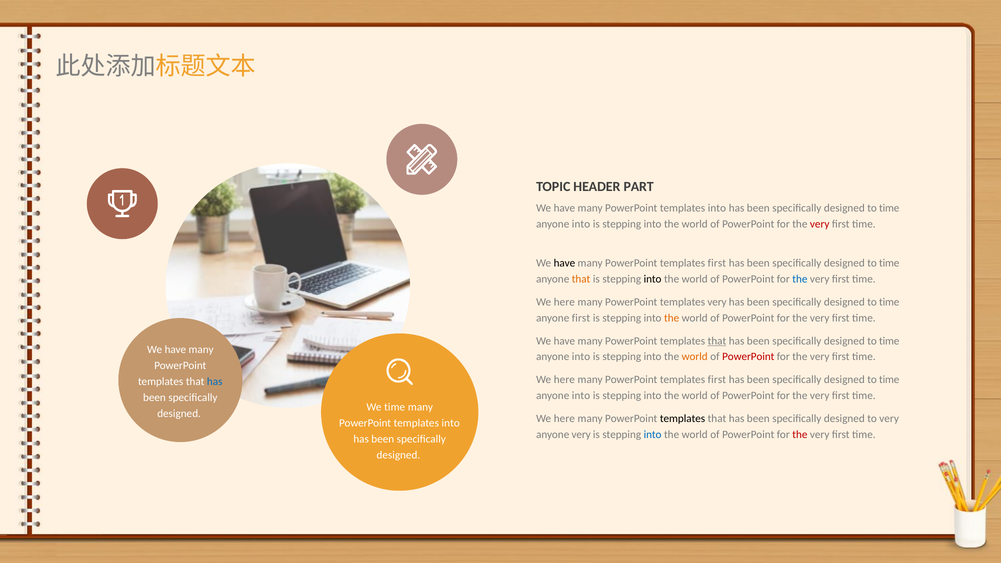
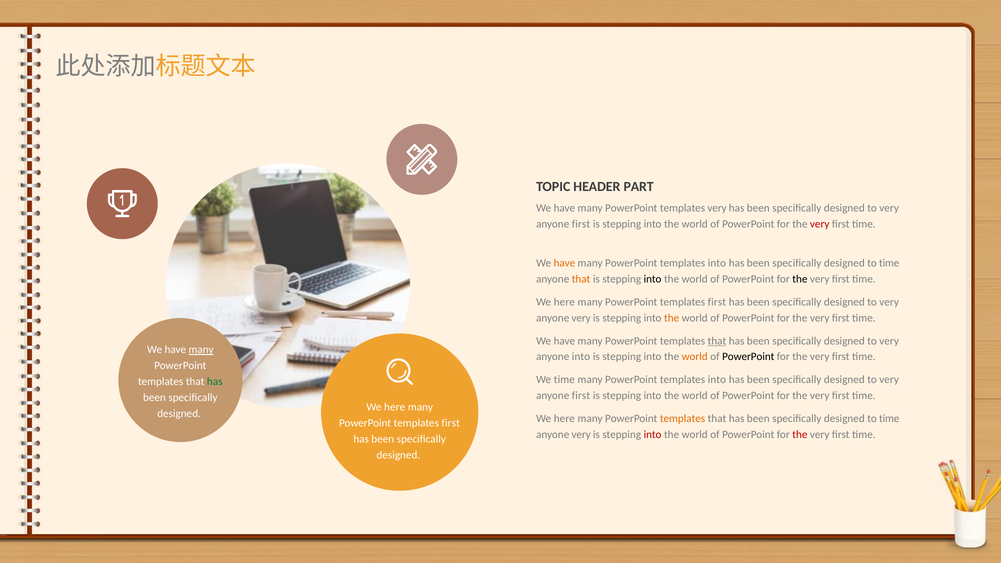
into: into -> very (717, 208)
time: time -> very (889, 208)
into: into -> first (581, 224)
have colour: black -> orange (564, 263)
first: first -> into (717, 263)
the colour: blue -> black (800, 279)
very: very -> first (717, 302)
time: time -> very (889, 302)
first: first -> very (581, 318)
time: time -> very (889, 341)
many underline: none -> present (201, 350)
PowerPoint colour: red -> black (748, 357)
here: here -> time (564, 380)
first: first -> into (717, 380)
time: time -> very (889, 380)
has colour: blue -> green (215, 382)
into: into -> first (581, 396)
time: time -> here (395, 407)
templates colour: black -> orange (683, 419)
very: very -> time (889, 419)
into: into -> first (451, 423)
into colour: blue -> red (653, 435)
